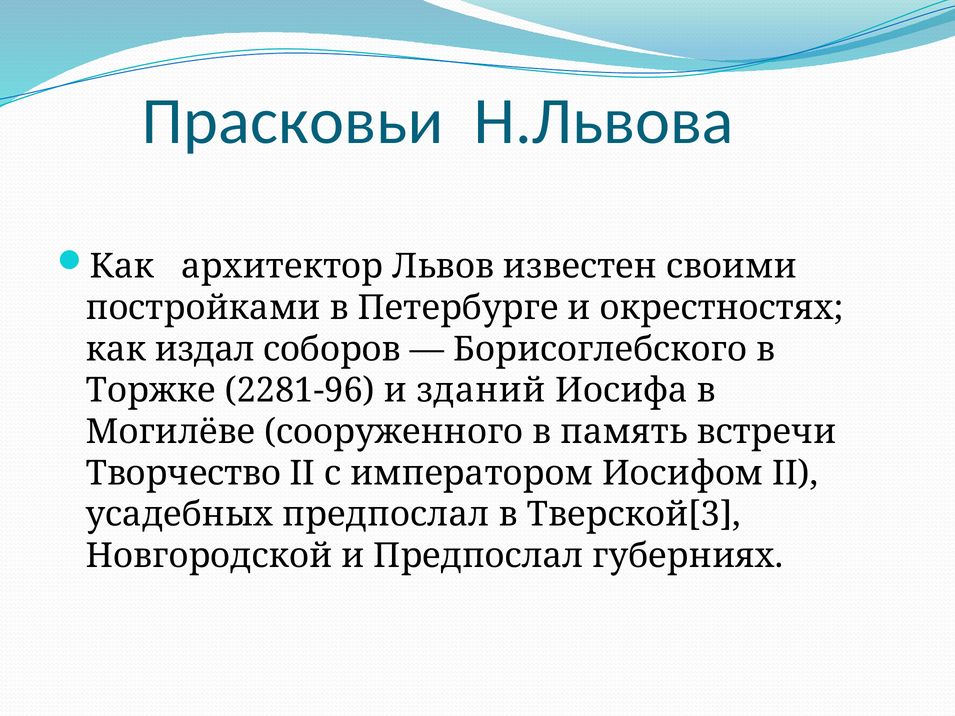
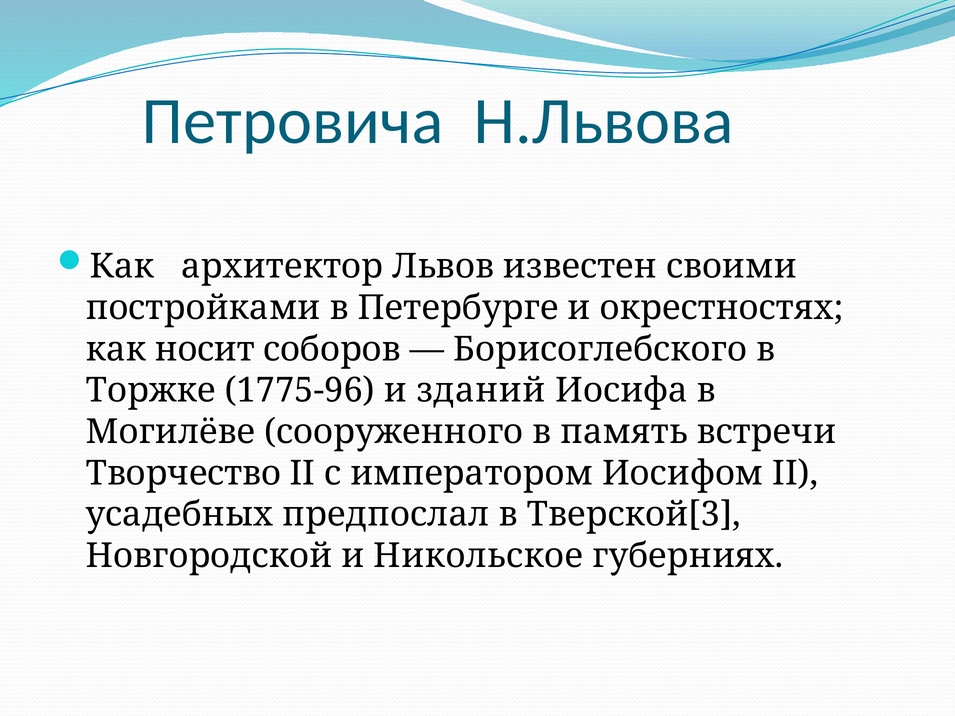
Прасковьи: Прасковьи -> Петровича (293, 121)
издал: издал -> носит (205, 349)
2281-96: 2281-96 -> 1775-96 (300, 391)
и Предпослал: Предпослал -> Никольское (478, 556)
